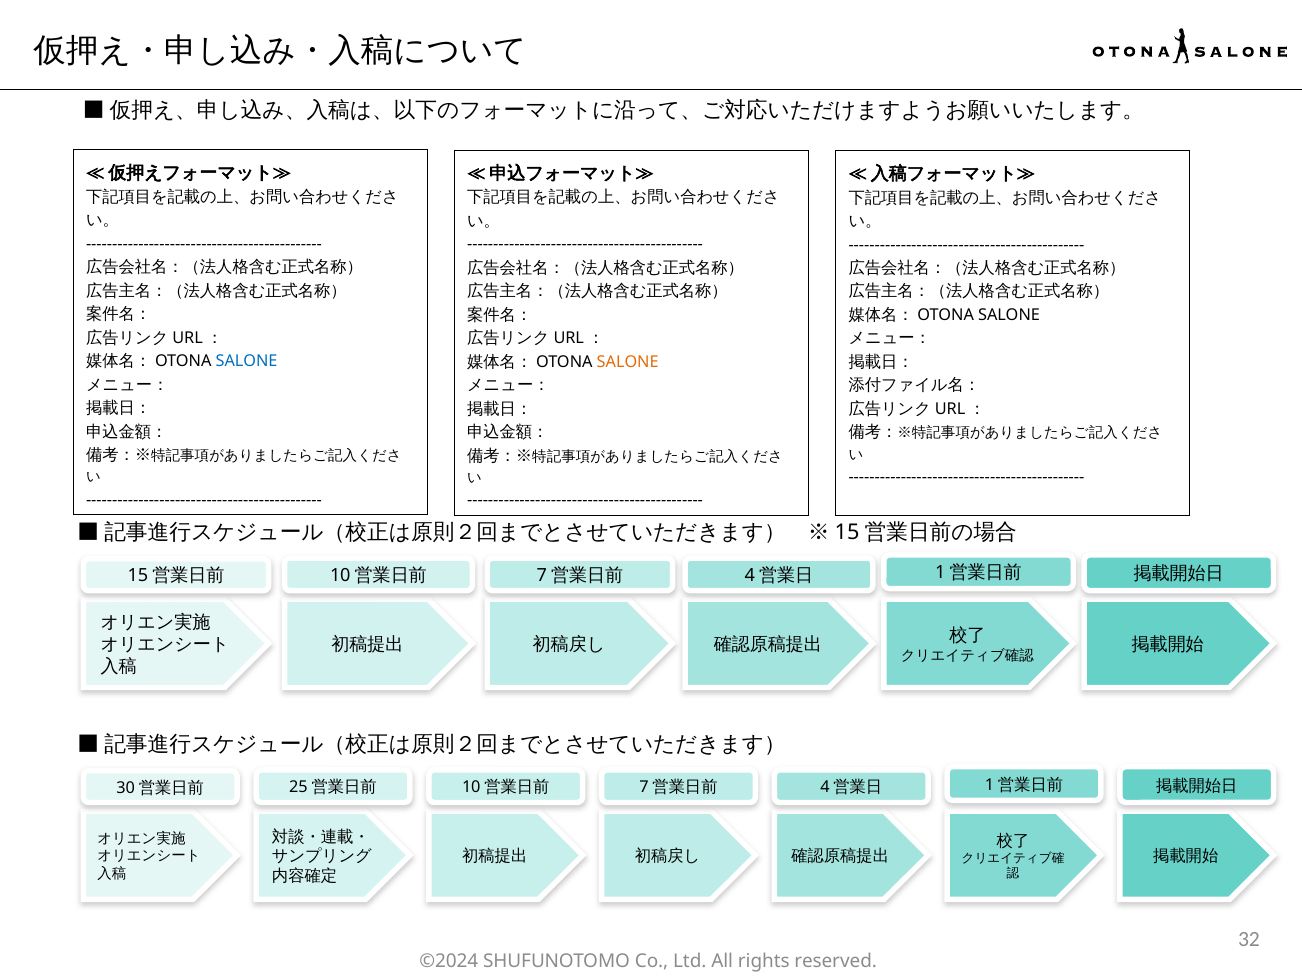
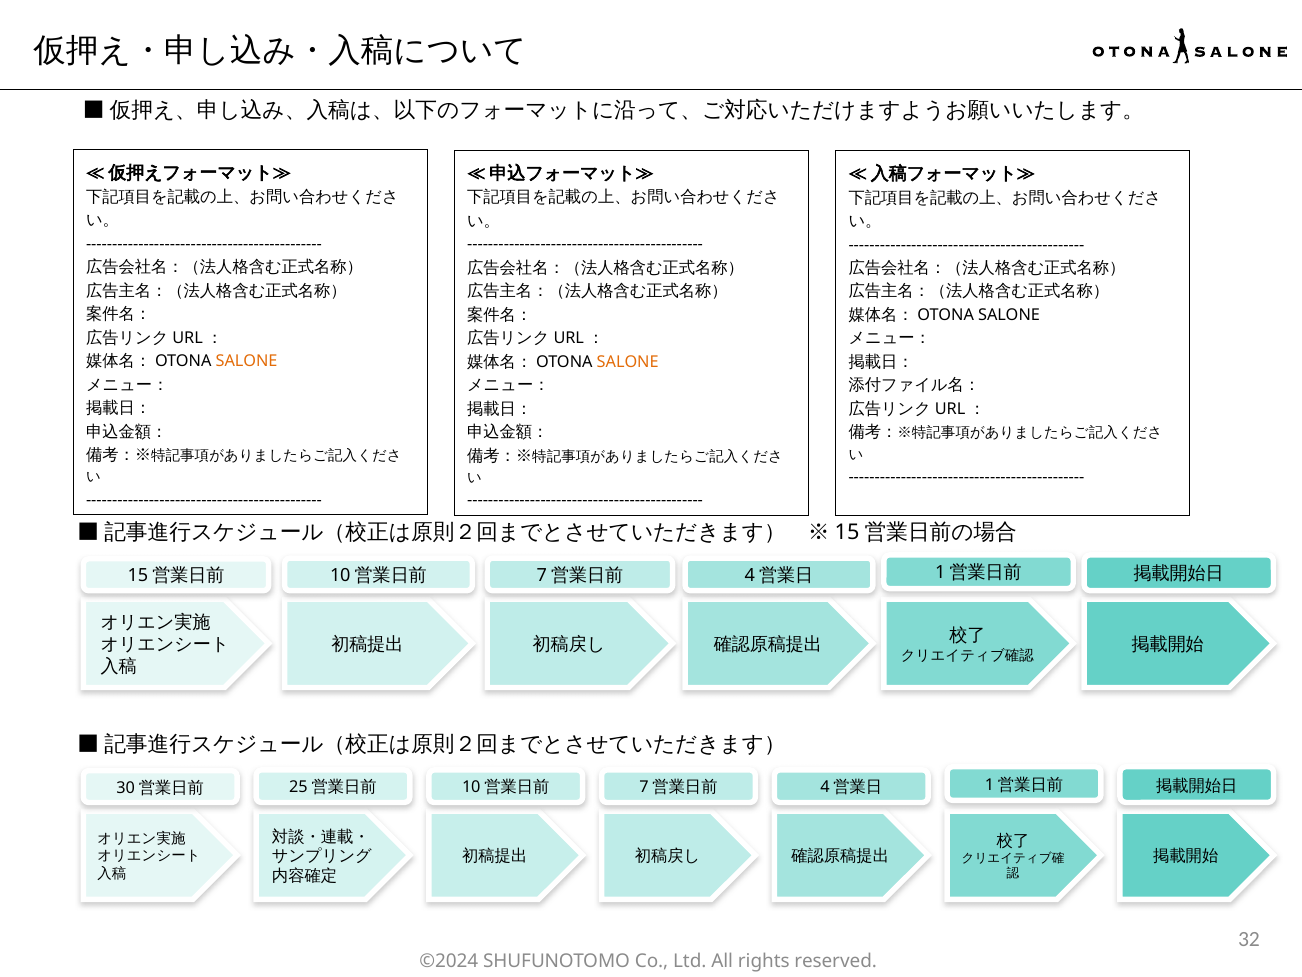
SALONE colour: blue -> orange (247, 361)
